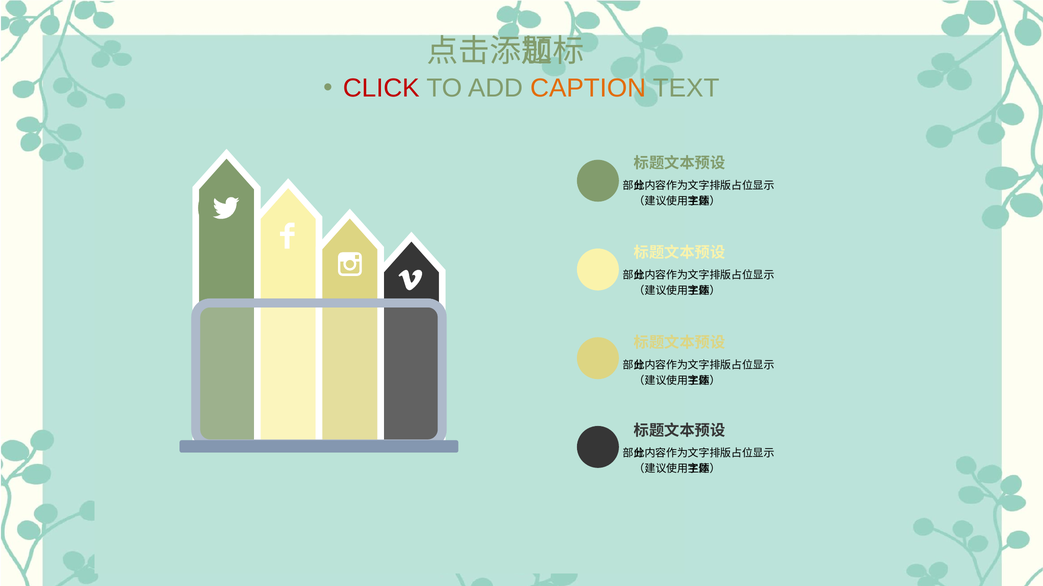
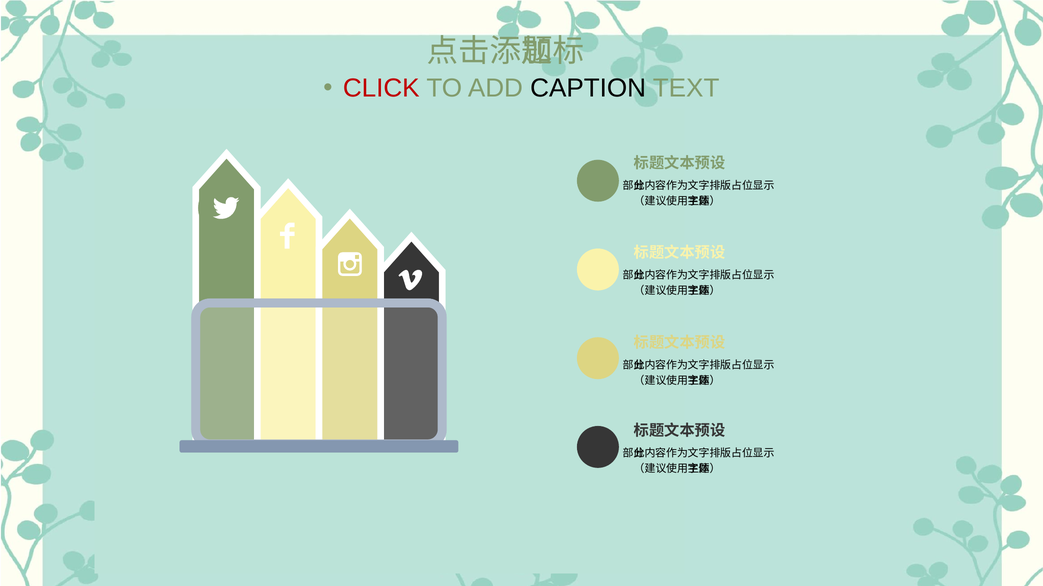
CAPTION colour: orange -> black (588, 88)
